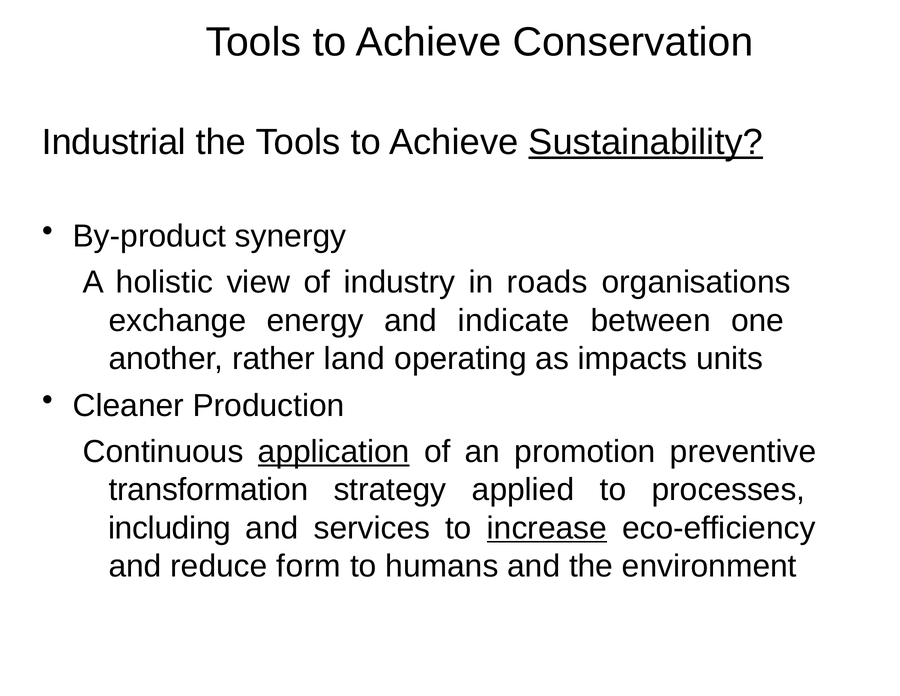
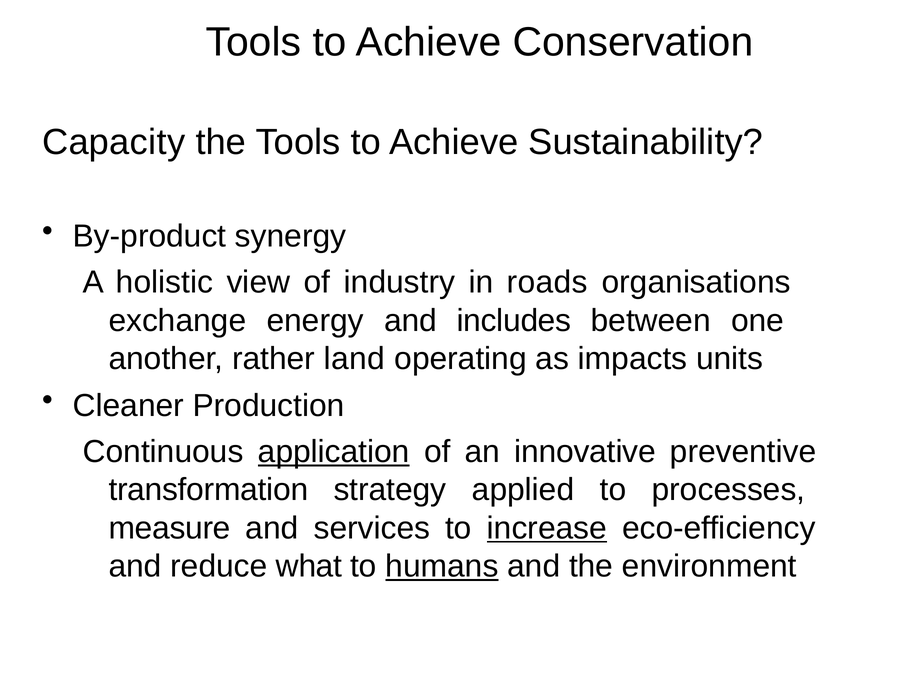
Industrial: Industrial -> Capacity (114, 142)
Sustainability underline: present -> none (646, 142)
indicate: indicate -> includes (514, 320)
promotion: promotion -> innovative (585, 451)
including: including -> measure (170, 528)
form: form -> what (309, 566)
humans underline: none -> present (442, 566)
